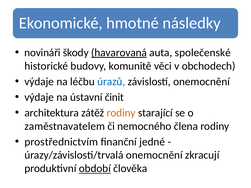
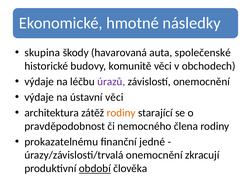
novináři: novináři -> skupina (42, 53)
havarovaná underline: present -> none (119, 53)
úrazů colour: blue -> purple (111, 82)
ústavní činit: činit -> věci (114, 97)
zaměstnavatelem: zaměstnavatelem -> pravděpodobnost (65, 126)
prostřednictvím: prostřednictvím -> prokazatelnému (61, 142)
